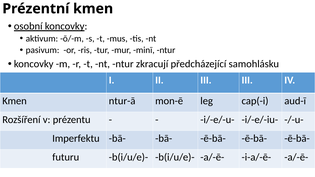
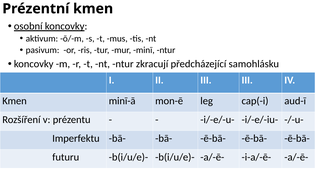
ntur-ā: ntur-ā -> minī-ā (122, 101)
